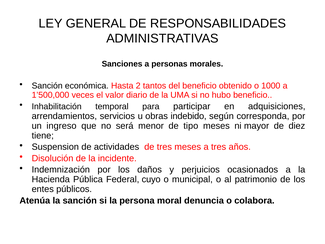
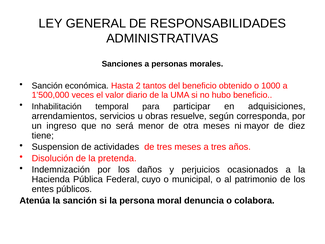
indebido: indebido -> resuelve (189, 116)
tipo: tipo -> otra (191, 126)
incidente: incidente -> pretenda (117, 158)
